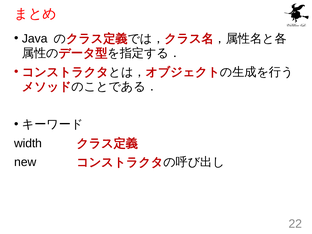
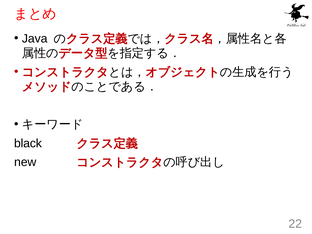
width: width -> black (28, 143)
